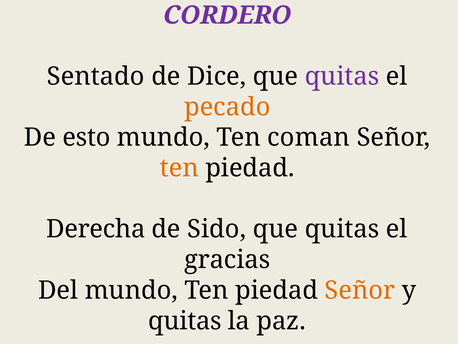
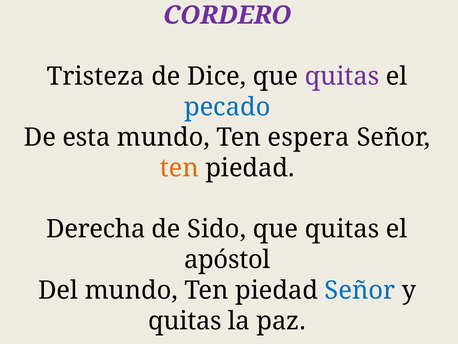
Sentado: Sentado -> Tristeza (96, 76)
pecado colour: orange -> blue (227, 107)
esto: esto -> esta (86, 137)
coman: coman -> espera (309, 137)
gracias: gracias -> apóstol (227, 259)
Señor colour: orange -> blue (360, 290)
